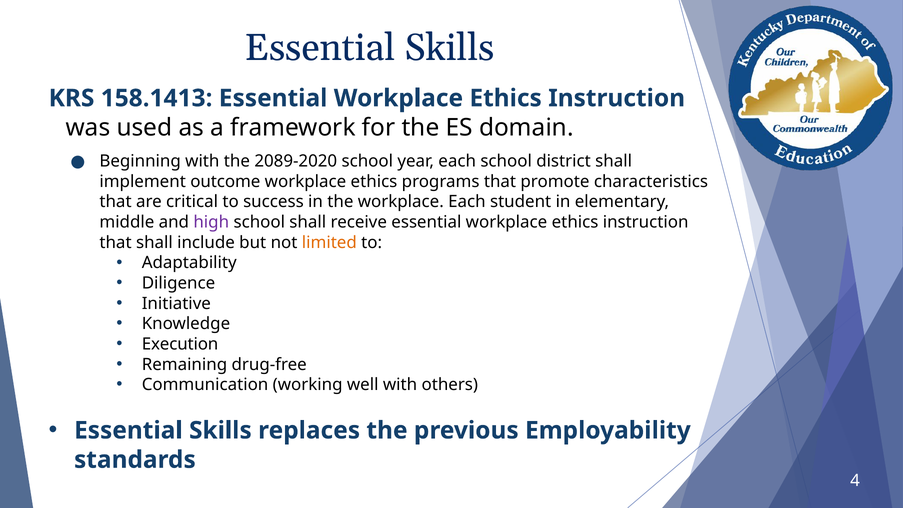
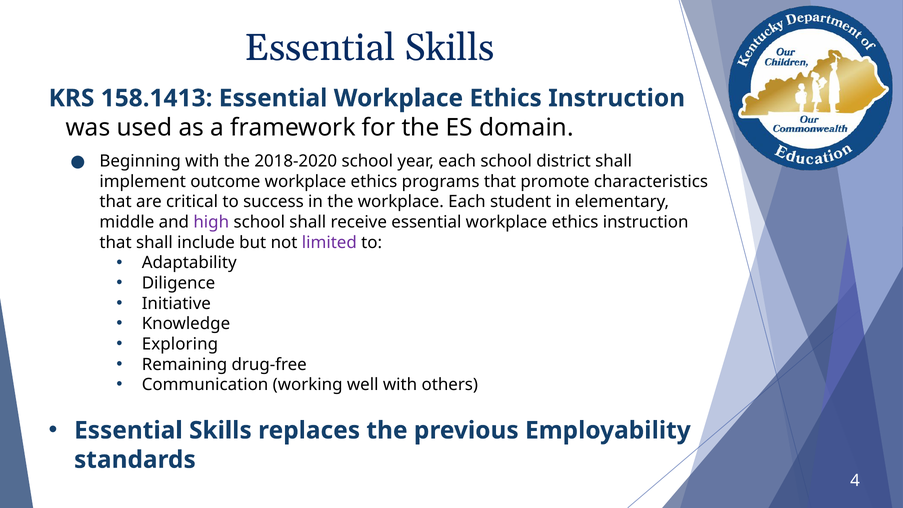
2089-2020: 2089-2020 -> 2018-2020 (296, 161)
limited colour: orange -> purple (329, 242)
Execution: Execution -> Exploring (180, 344)
